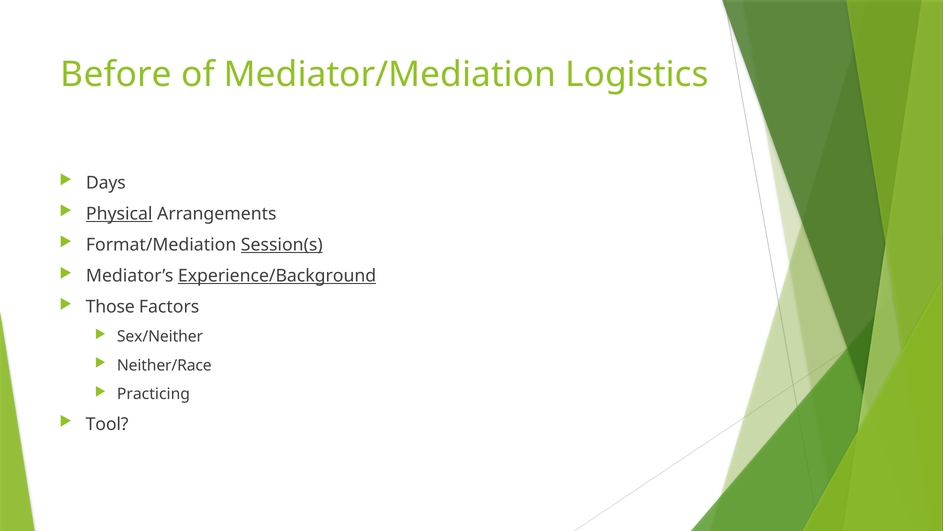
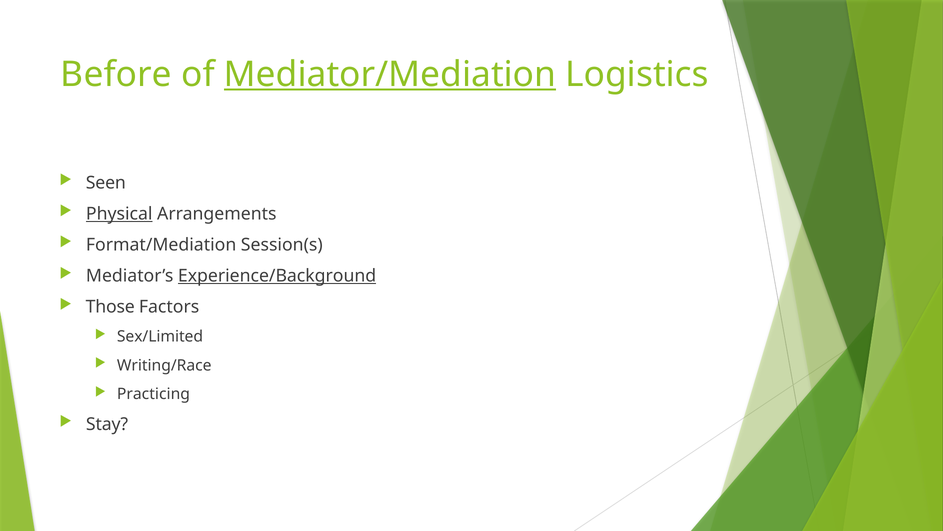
Mediator/Mediation underline: none -> present (390, 74)
Days: Days -> Seen (106, 183)
Session(s underline: present -> none (282, 245)
Sex/Neither: Sex/Neither -> Sex/Limited (160, 336)
Neither/Race: Neither/Race -> Writing/Race (164, 365)
Tool: Tool -> Stay (107, 424)
